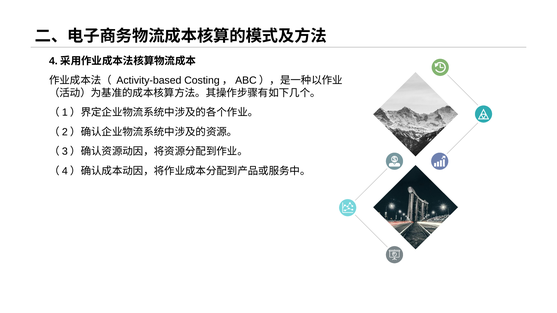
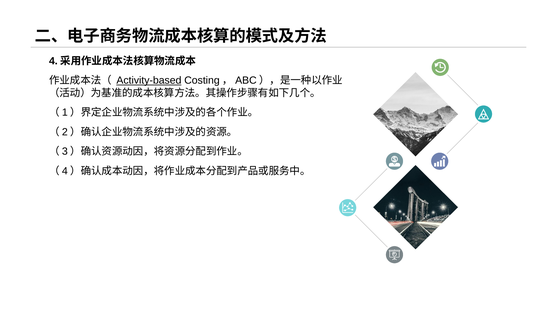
Activity-based underline: none -> present (149, 81)
